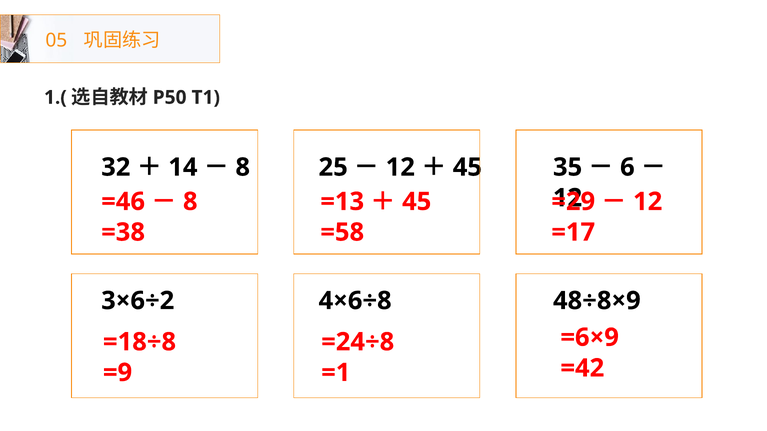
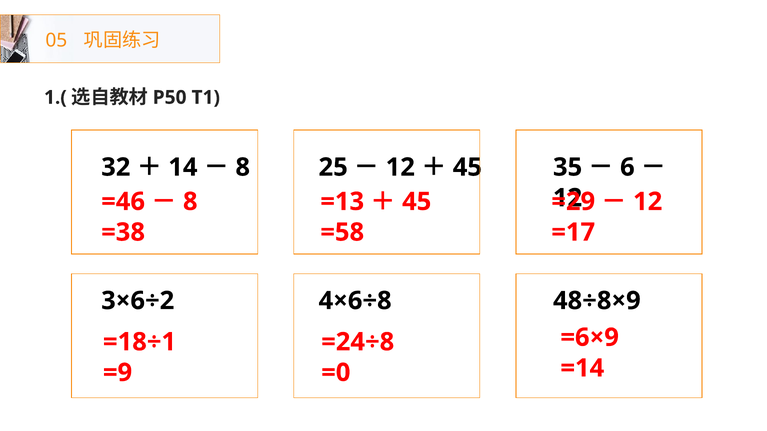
=18÷8: =18÷8 -> =18÷1 (140, 342)
=42: =42 -> =14 (582, 368)
=1: =1 -> =0 (336, 373)
